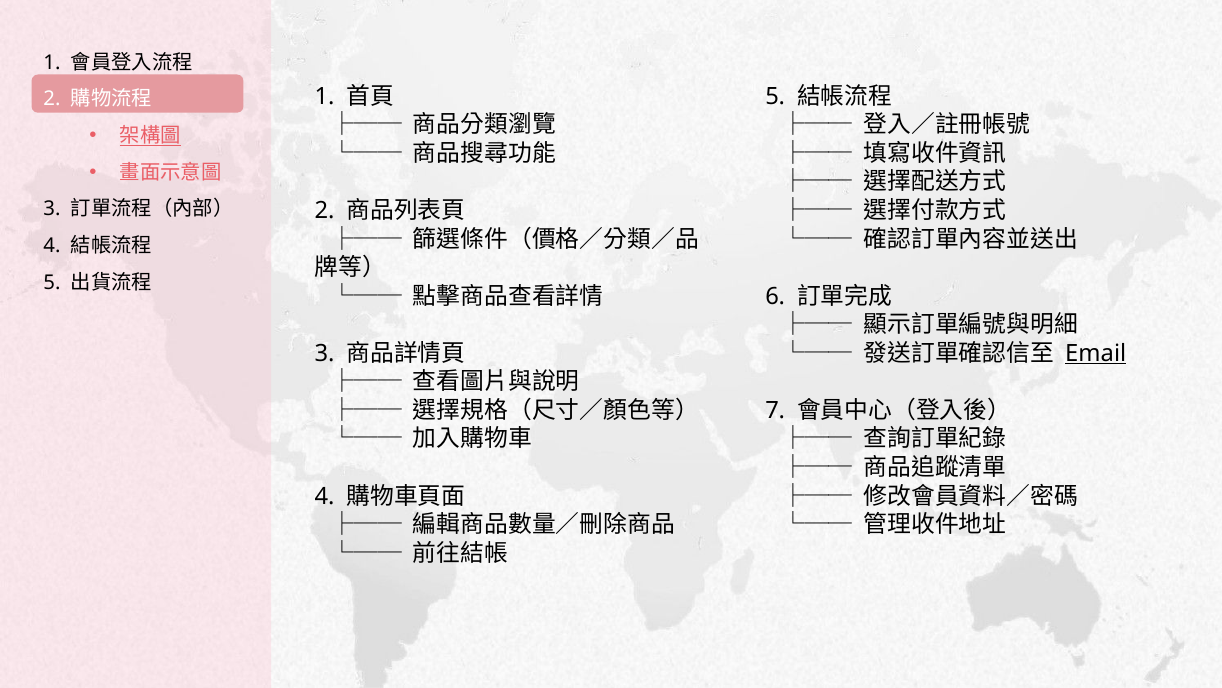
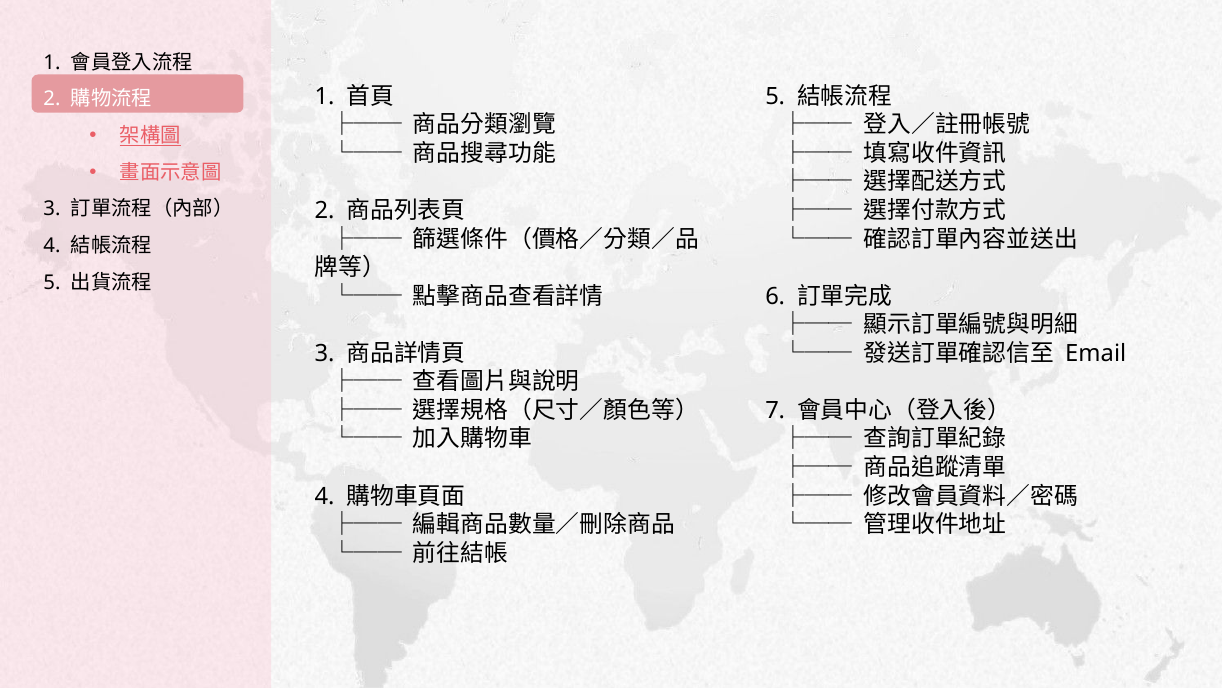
Email underline: present -> none (1096, 353)
